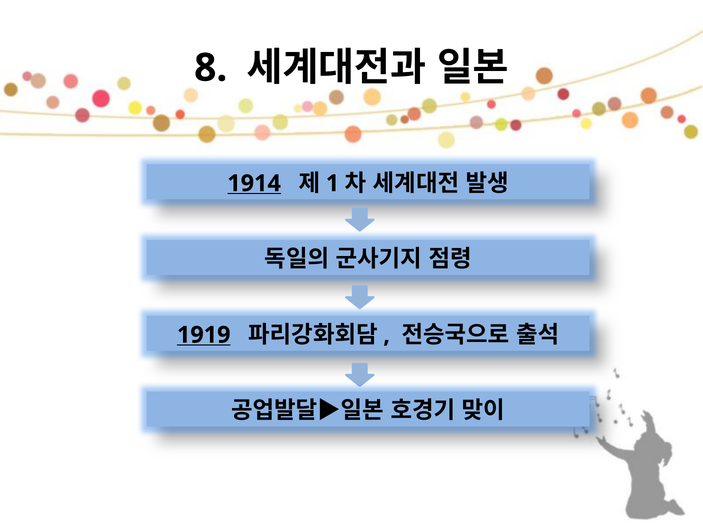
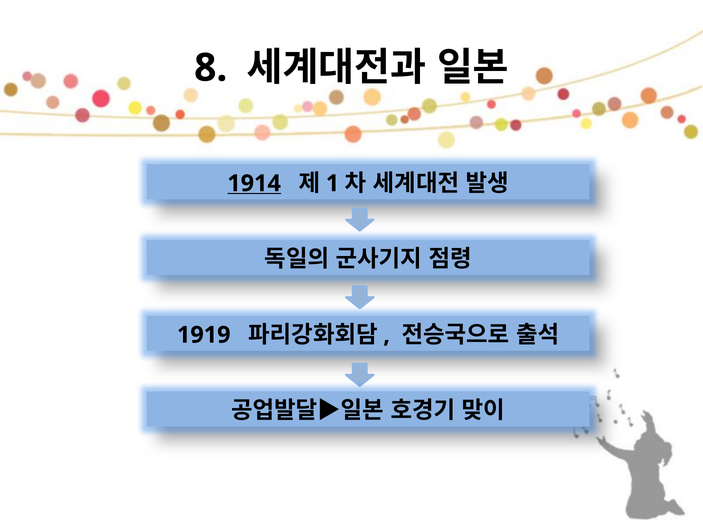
1919 underline: present -> none (204, 334)
